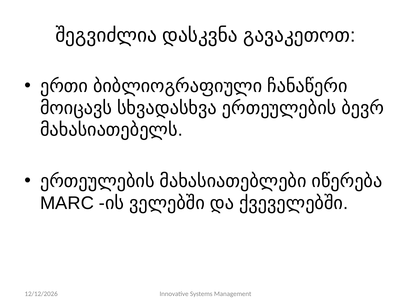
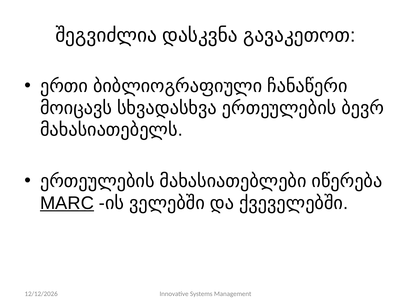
MARC underline: none -> present (67, 203)
